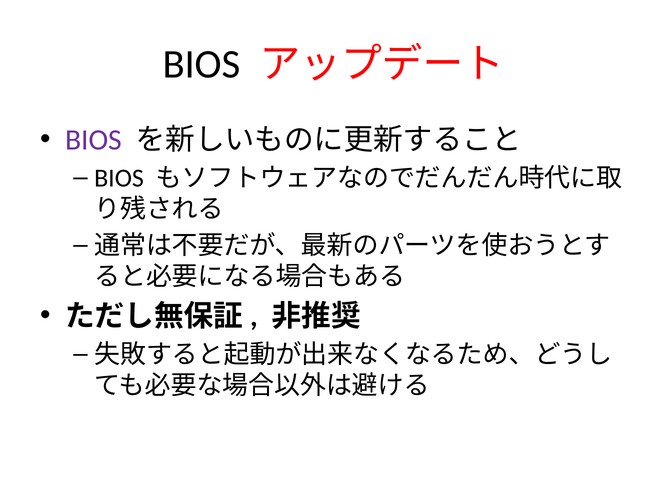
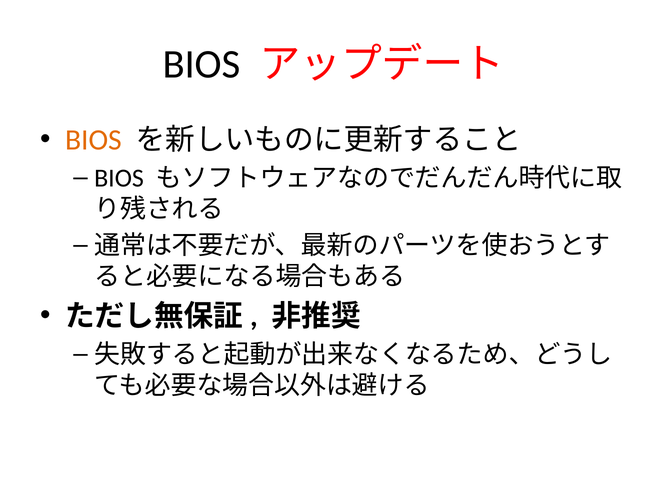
BIOS colour: purple -> orange (93, 140)
